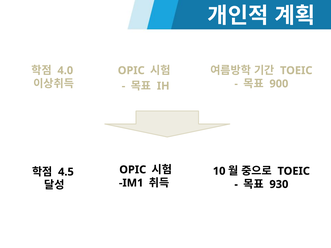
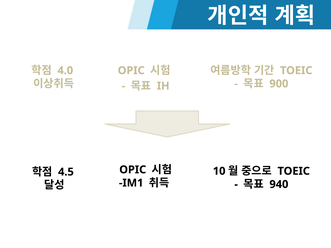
930: 930 -> 940 (279, 185)
